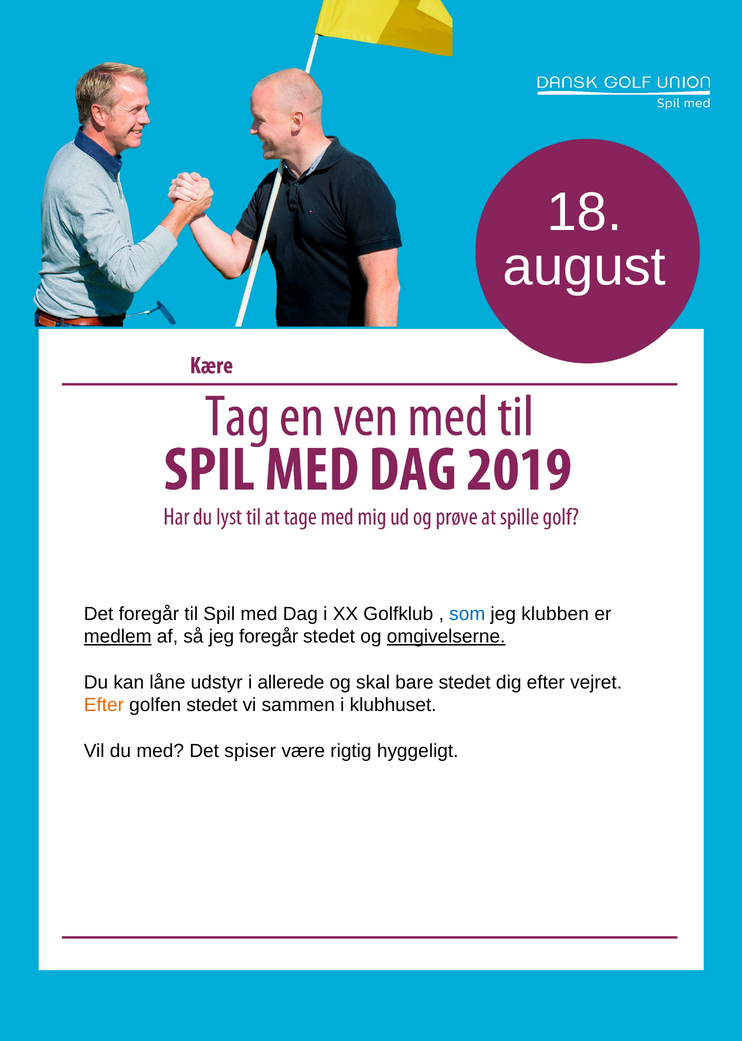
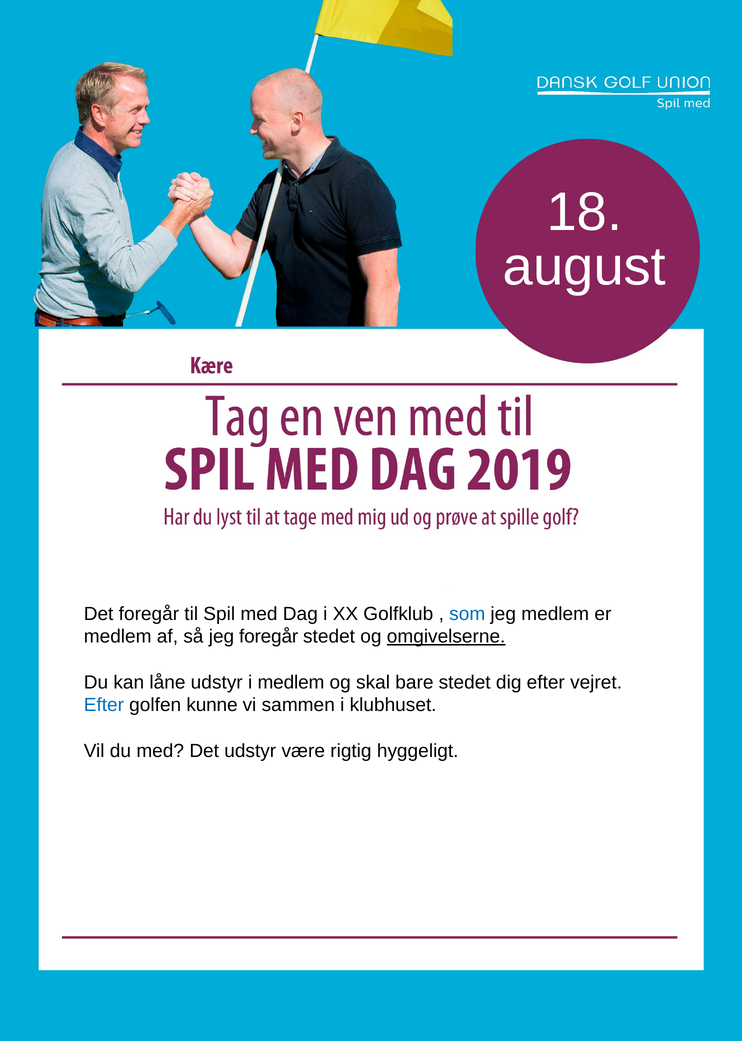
jeg klubben: klubben -> medlem (555, 614)
medlem underline: present -> none (118, 637)
i allerede: allerede -> medlem (291, 683)
Efter colour: orange -> blue (104, 705)
golfen stedet: stedet -> kunne (212, 705)
Det spiser: spiser -> udstyr (250, 751)
